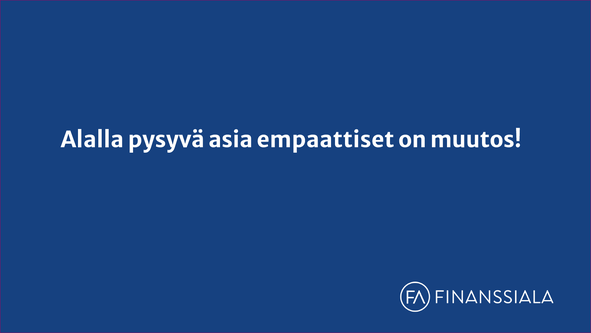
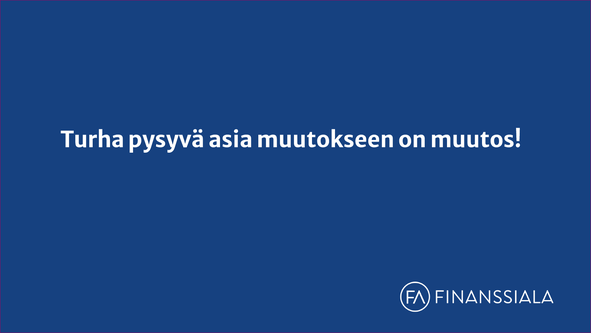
Alalla: Alalla -> Turha (92, 140)
empaattiset: empaattiset -> muutokseen (326, 140)
